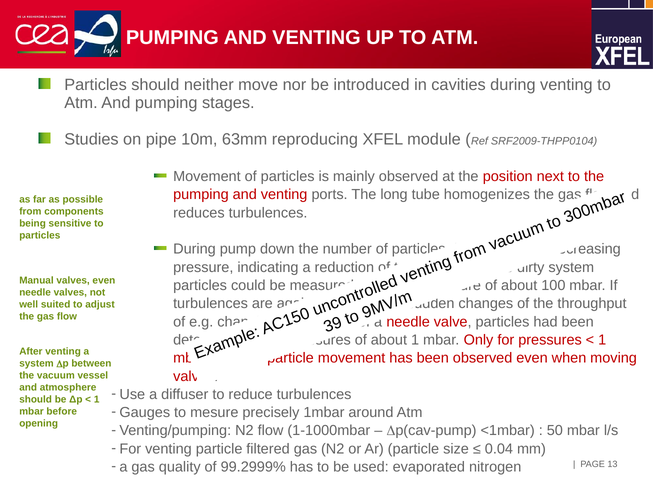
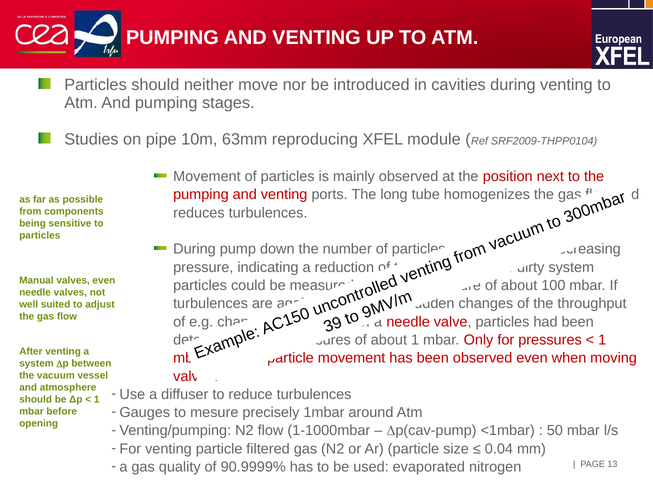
99.2999%: 99.2999% -> 90.9999% (253, 467)
